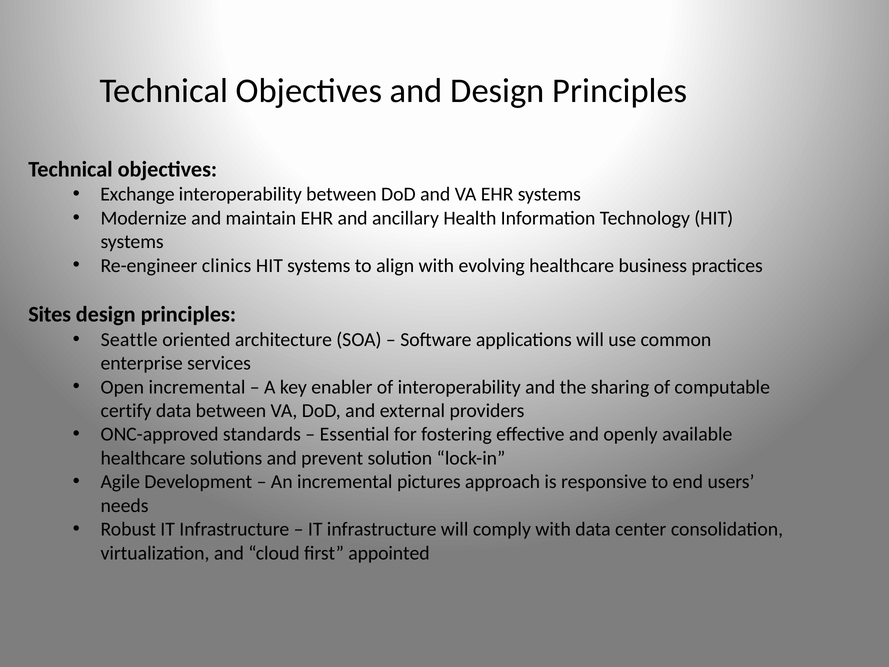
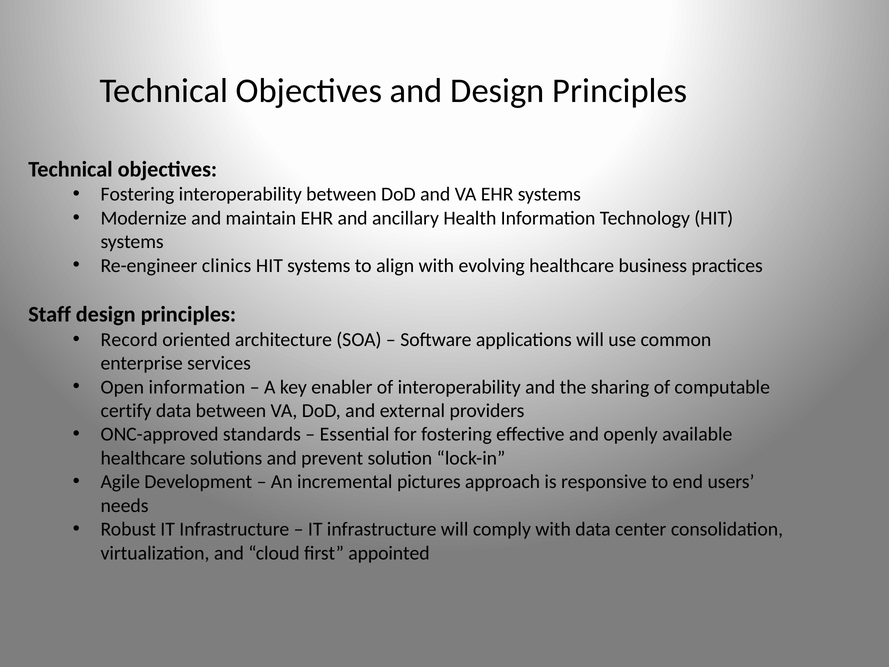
Exchange: Exchange -> Fostering (137, 194)
Sites: Sites -> Staff (50, 315)
Seattle: Seattle -> Record (129, 340)
Open incremental: incremental -> information (197, 387)
